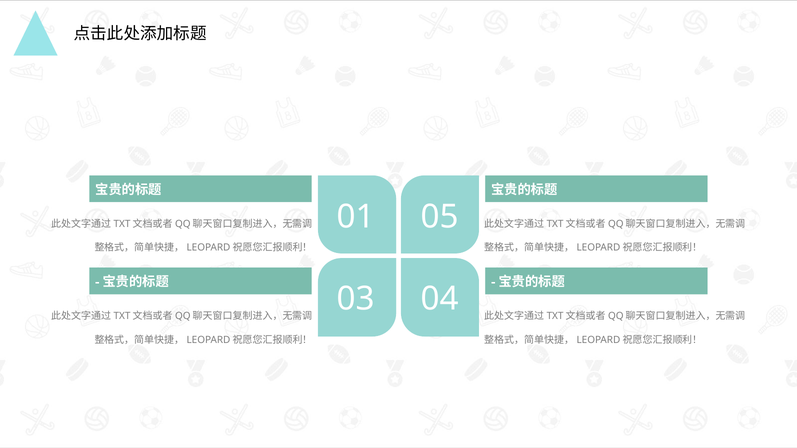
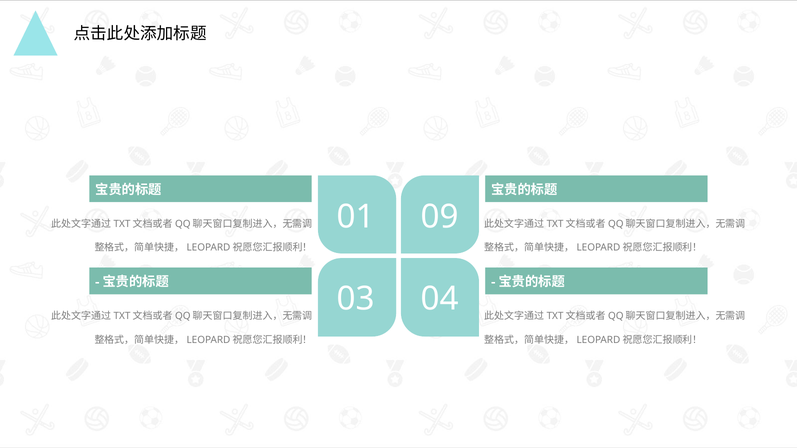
05: 05 -> 09 (440, 217)
